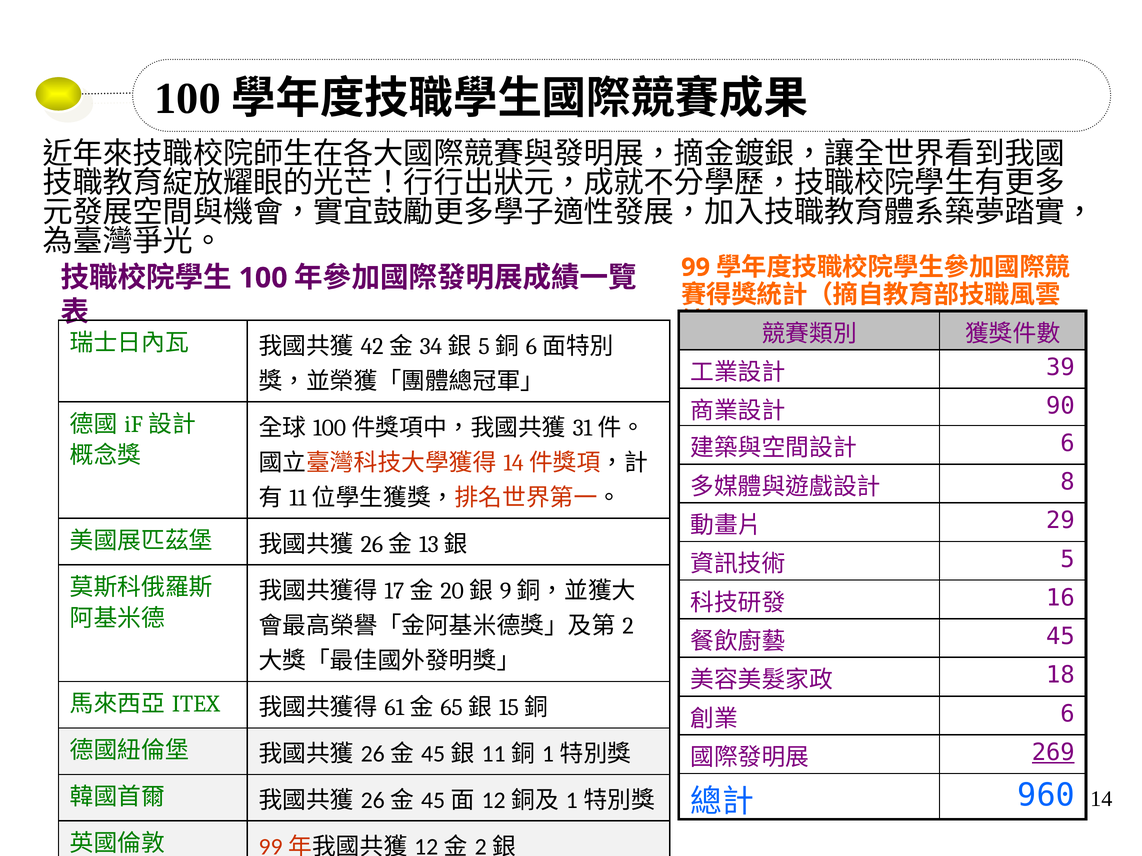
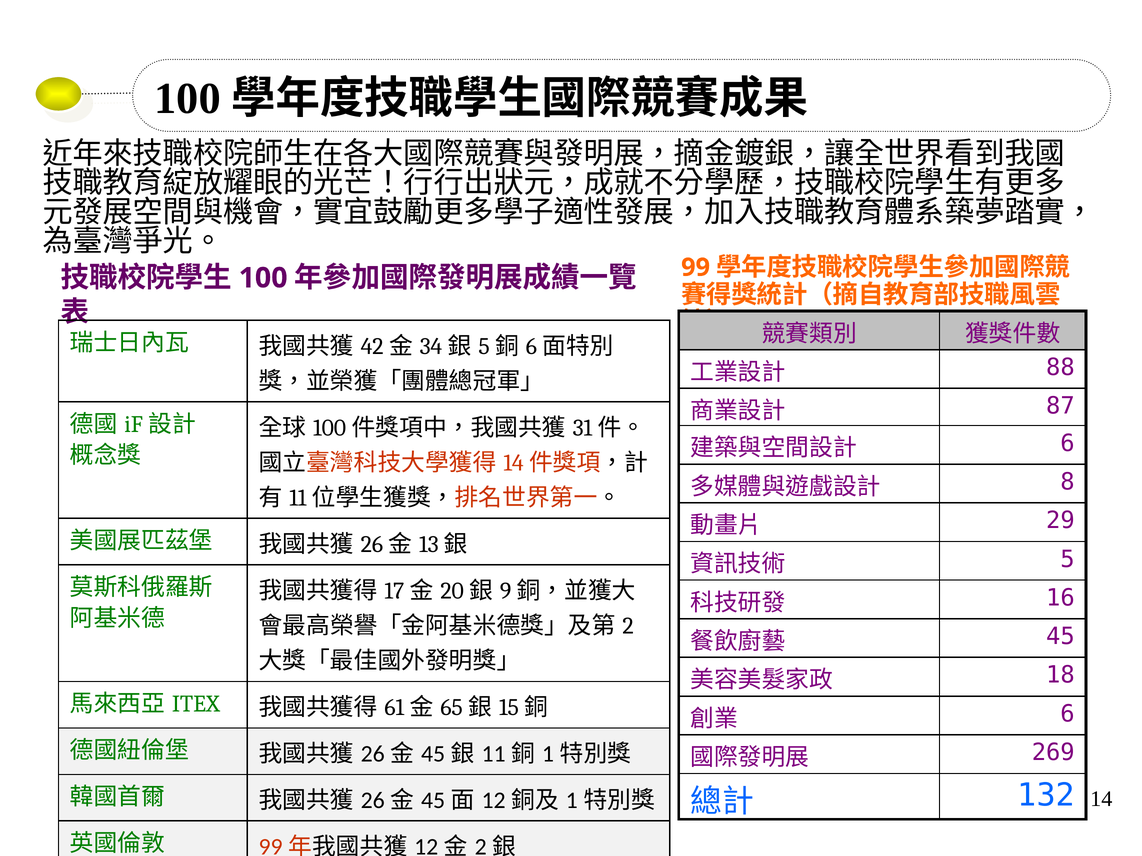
39: 39 -> 88 (1060, 368)
90: 90 -> 87 (1060, 406)
269 underline: present -> none (1053, 753)
960: 960 -> 132 (1046, 796)
